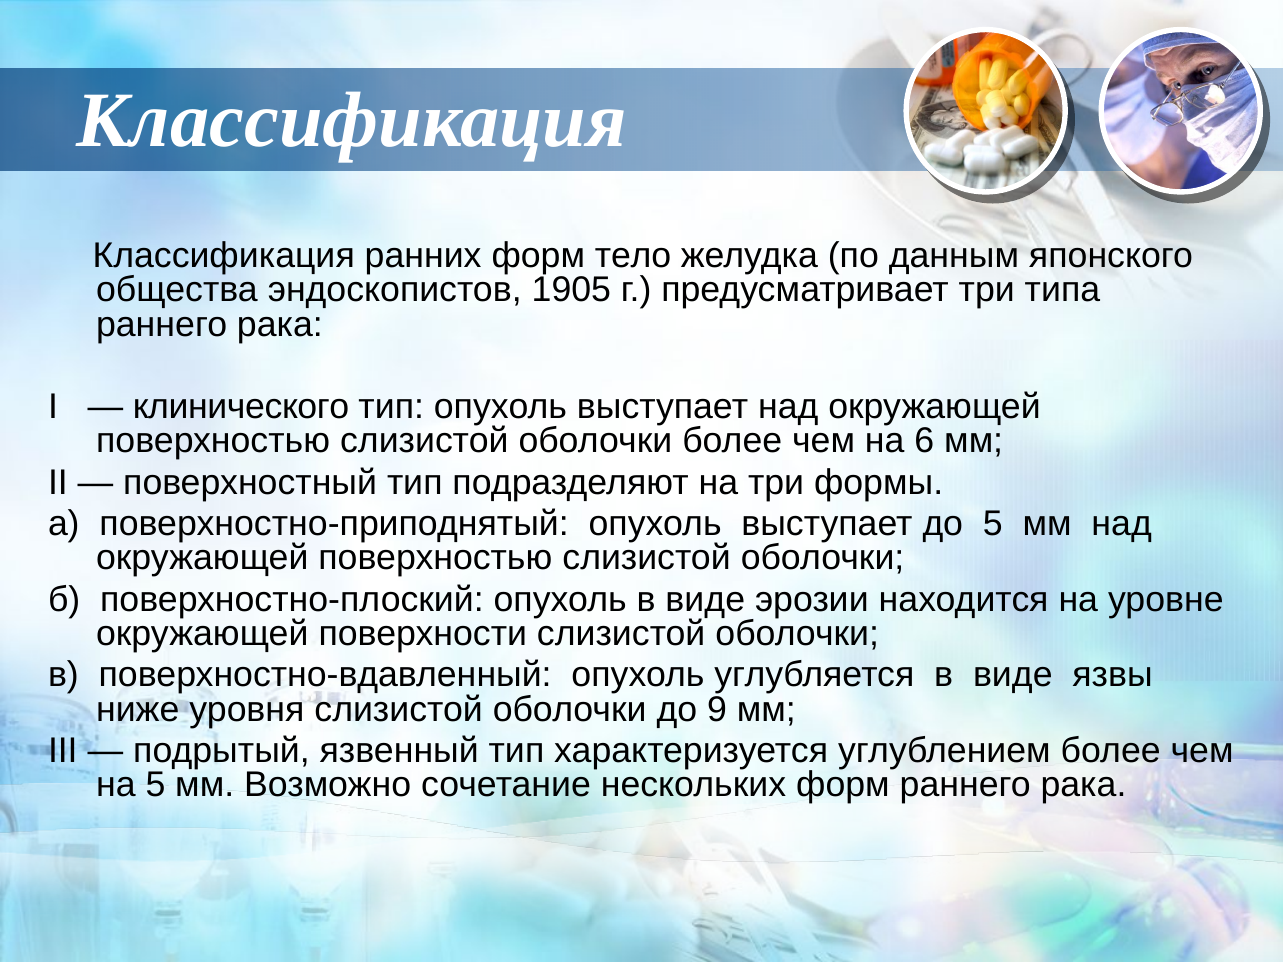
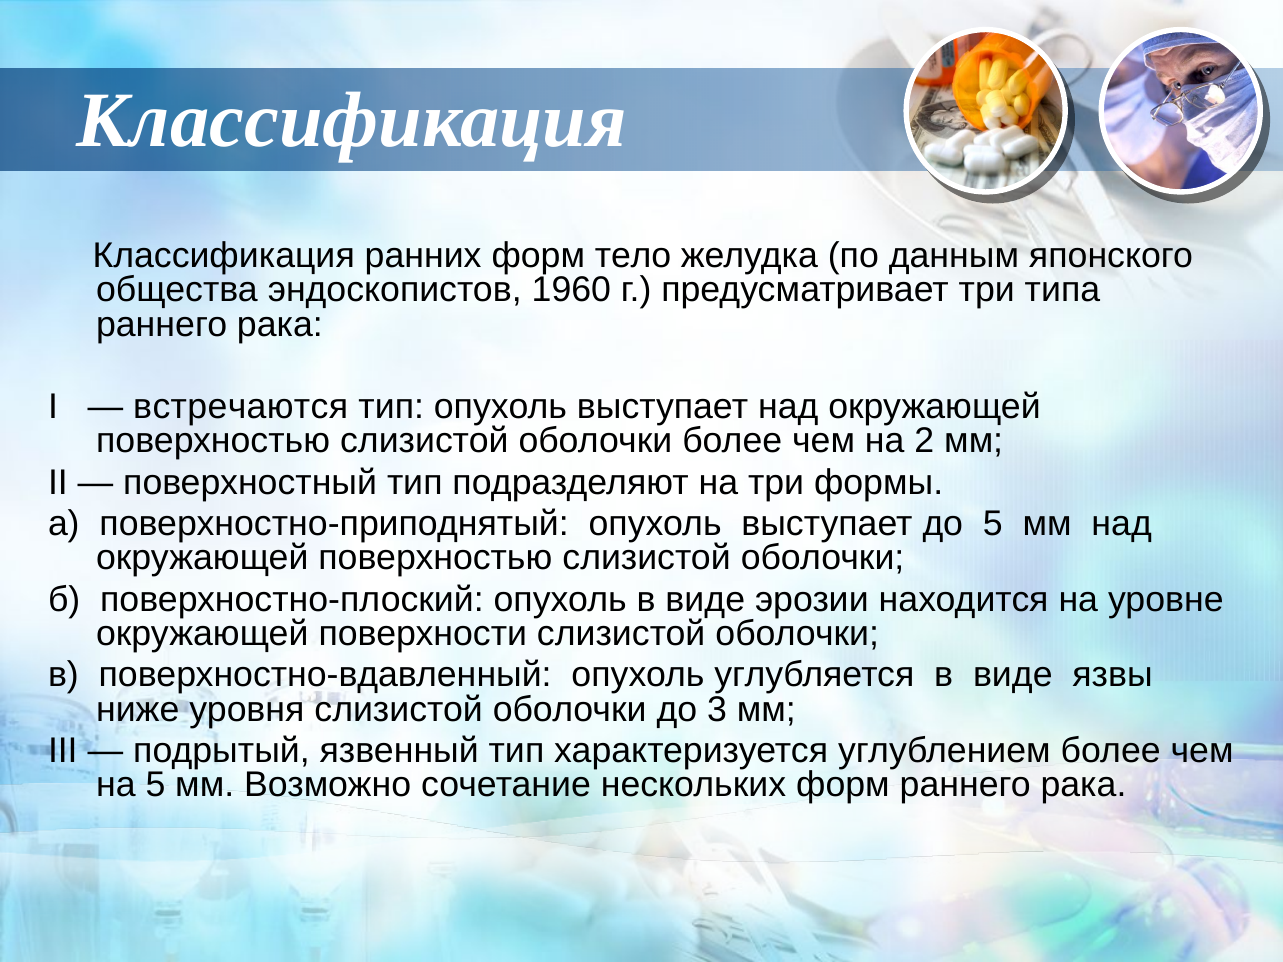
1905: 1905 -> 1960 (571, 290)
клинического: клинического -> встречаются (241, 407)
6: 6 -> 2 (924, 441)
9: 9 -> 3 (717, 709)
